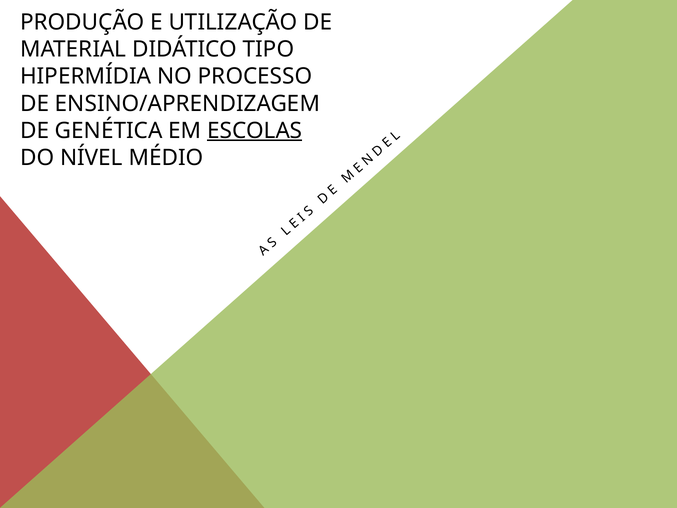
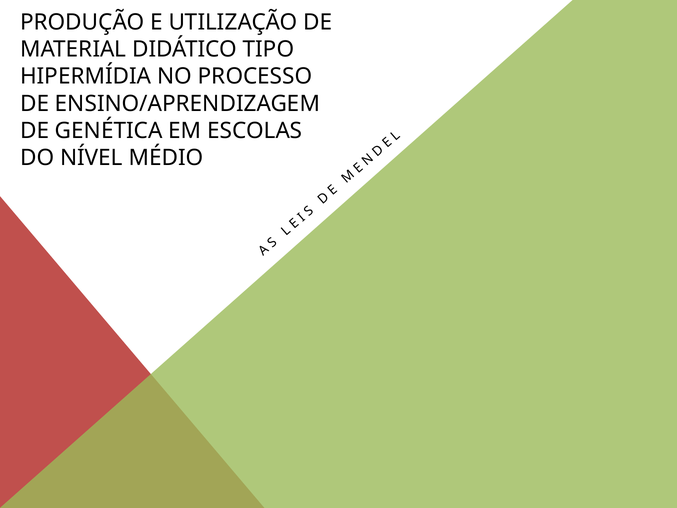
ESCOLAS underline: present -> none (255, 131)
